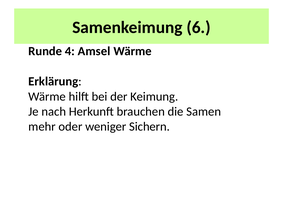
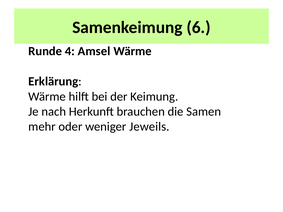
Sichern: Sichern -> Jeweils (149, 127)
